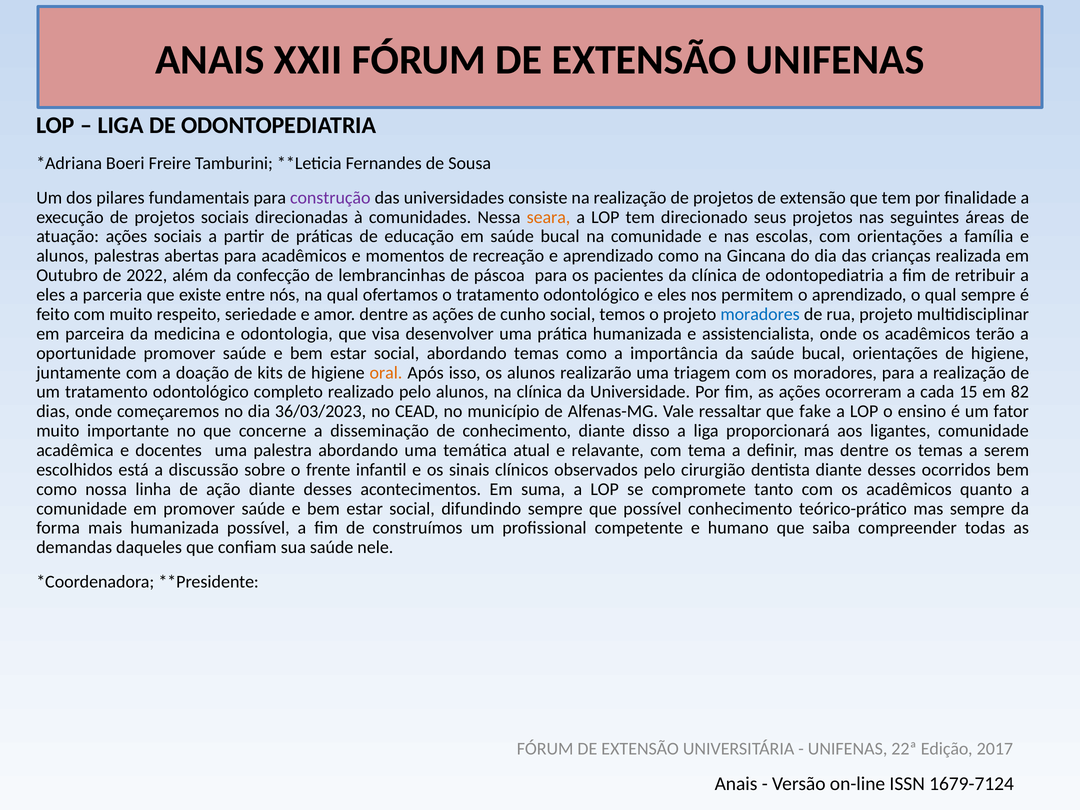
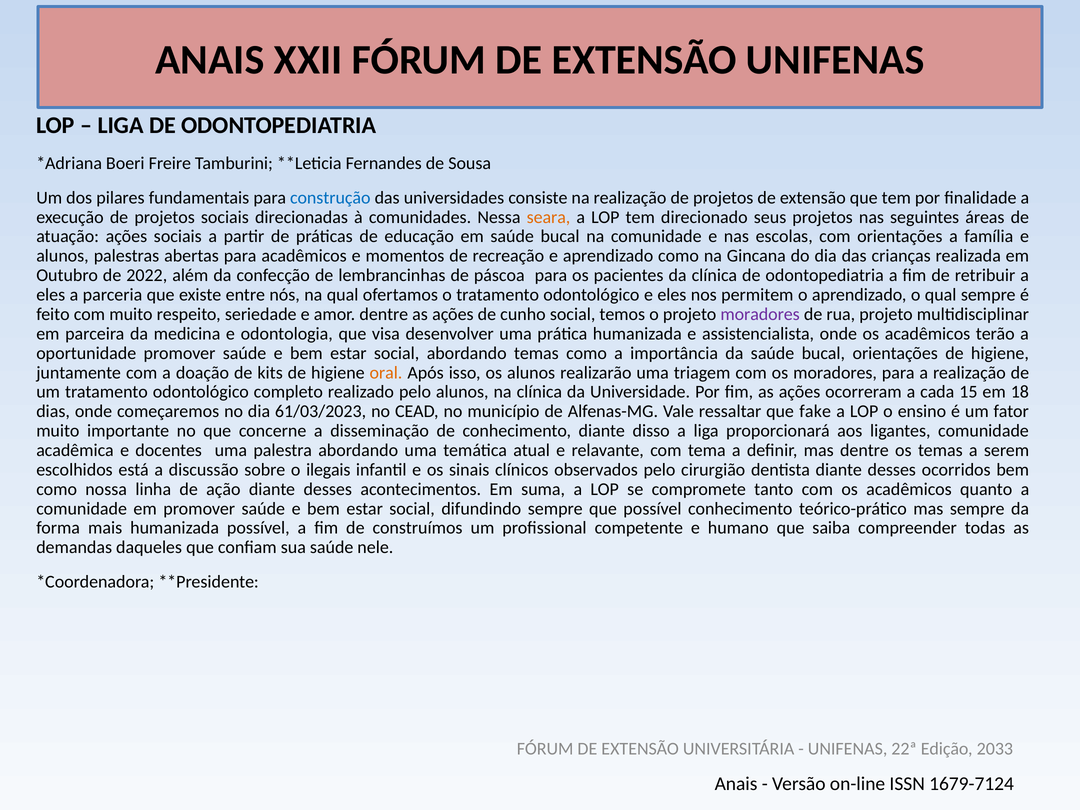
construção colour: purple -> blue (330, 198)
moradores colour: blue -> purple (760, 314)
82: 82 -> 18 (1020, 392)
36/03/2023: 36/03/2023 -> 61/03/2023 (321, 411)
frente: frente -> ilegais (328, 470)
2017: 2017 -> 2033 (995, 749)
